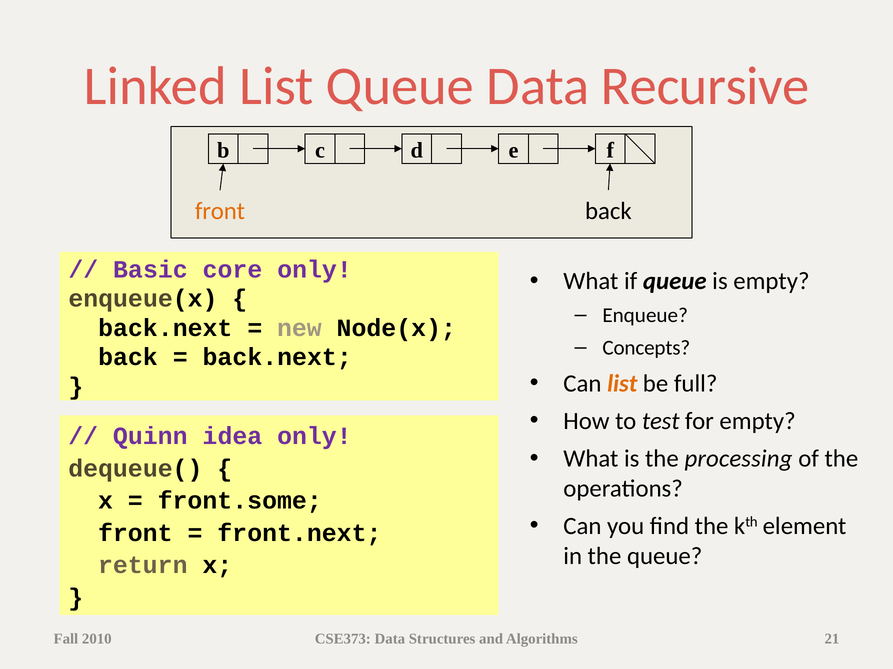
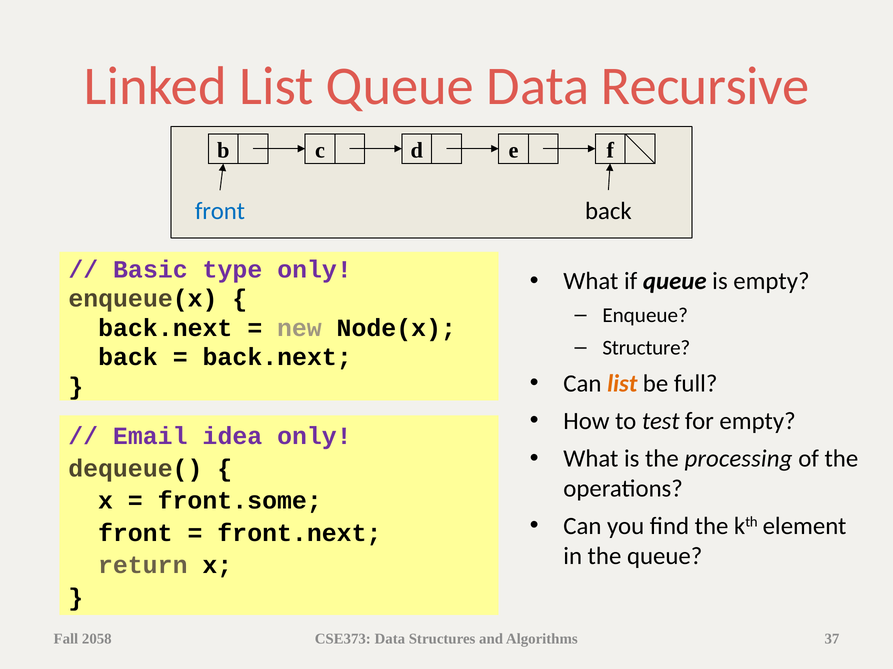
front colour: orange -> blue (220, 211)
core: core -> type (232, 270)
Concepts: Concepts -> Structure (646, 348)
Quinn: Quinn -> Email (150, 437)
2010: 2010 -> 2058 (97, 640)
21: 21 -> 37 (832, 640)
